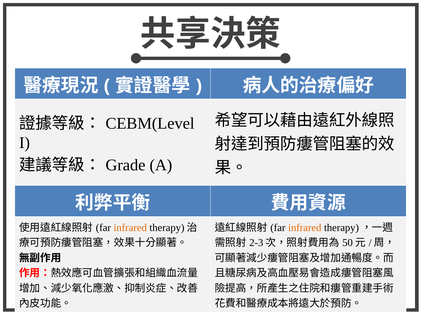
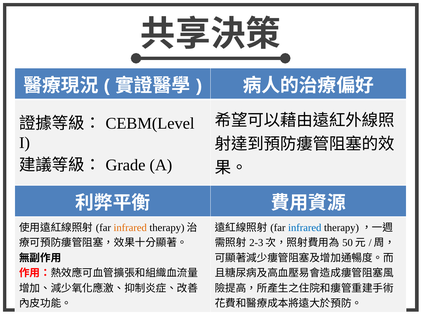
infrared colour: orange -> blue (305, 228)
